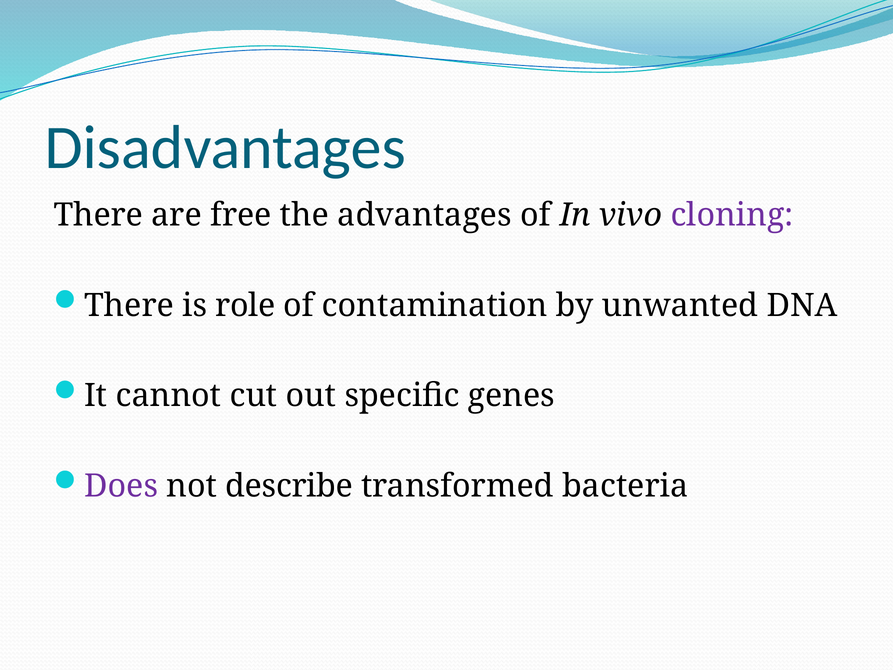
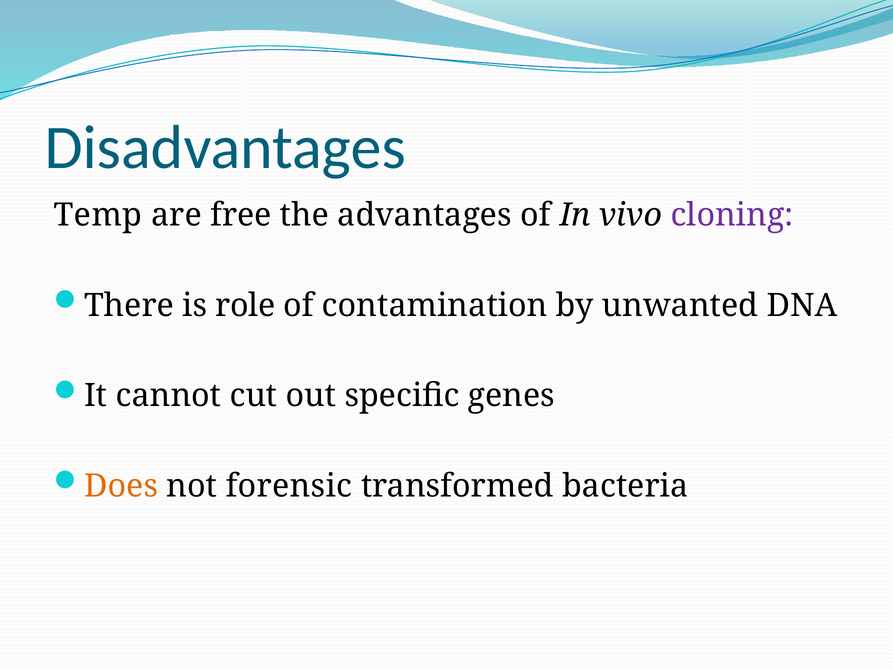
There: There -> Temp (98, 215)
Does colour: purple -> orange (121, 486)
describe: describe -> forensic (289, 486)
